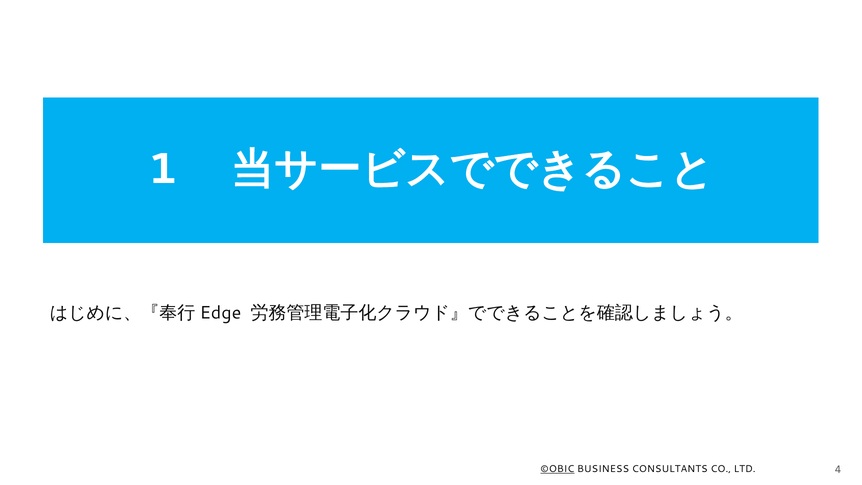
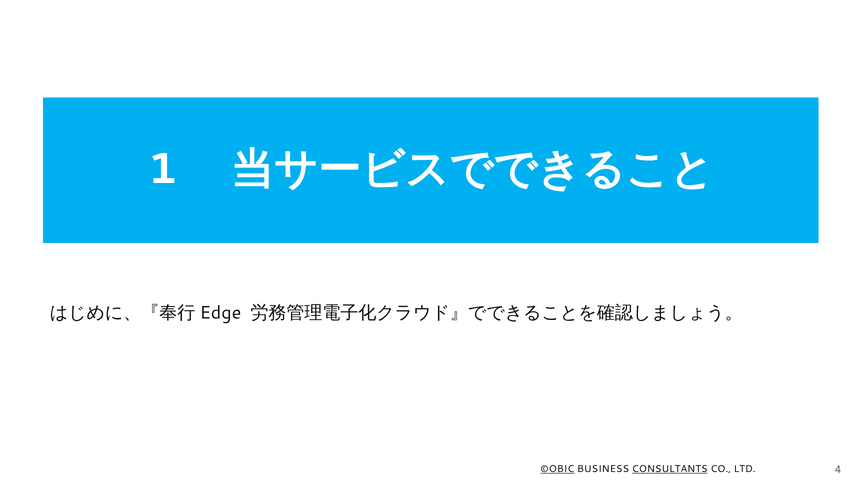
CONSULTANTS underline: none -> present (670, 469)
